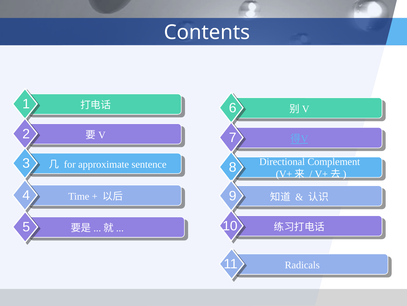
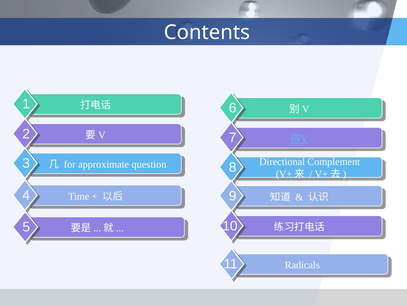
sentence: sentence -> question (149, 164)
